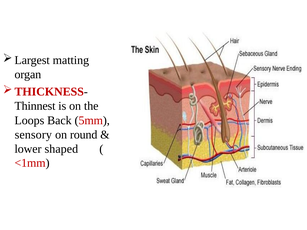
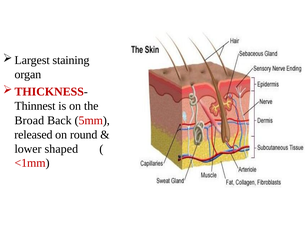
matting: matting -> staining (71, 60)
Loops: Loops -> Broad (29, 120)
sensory: sensory -> released (33, 135)
